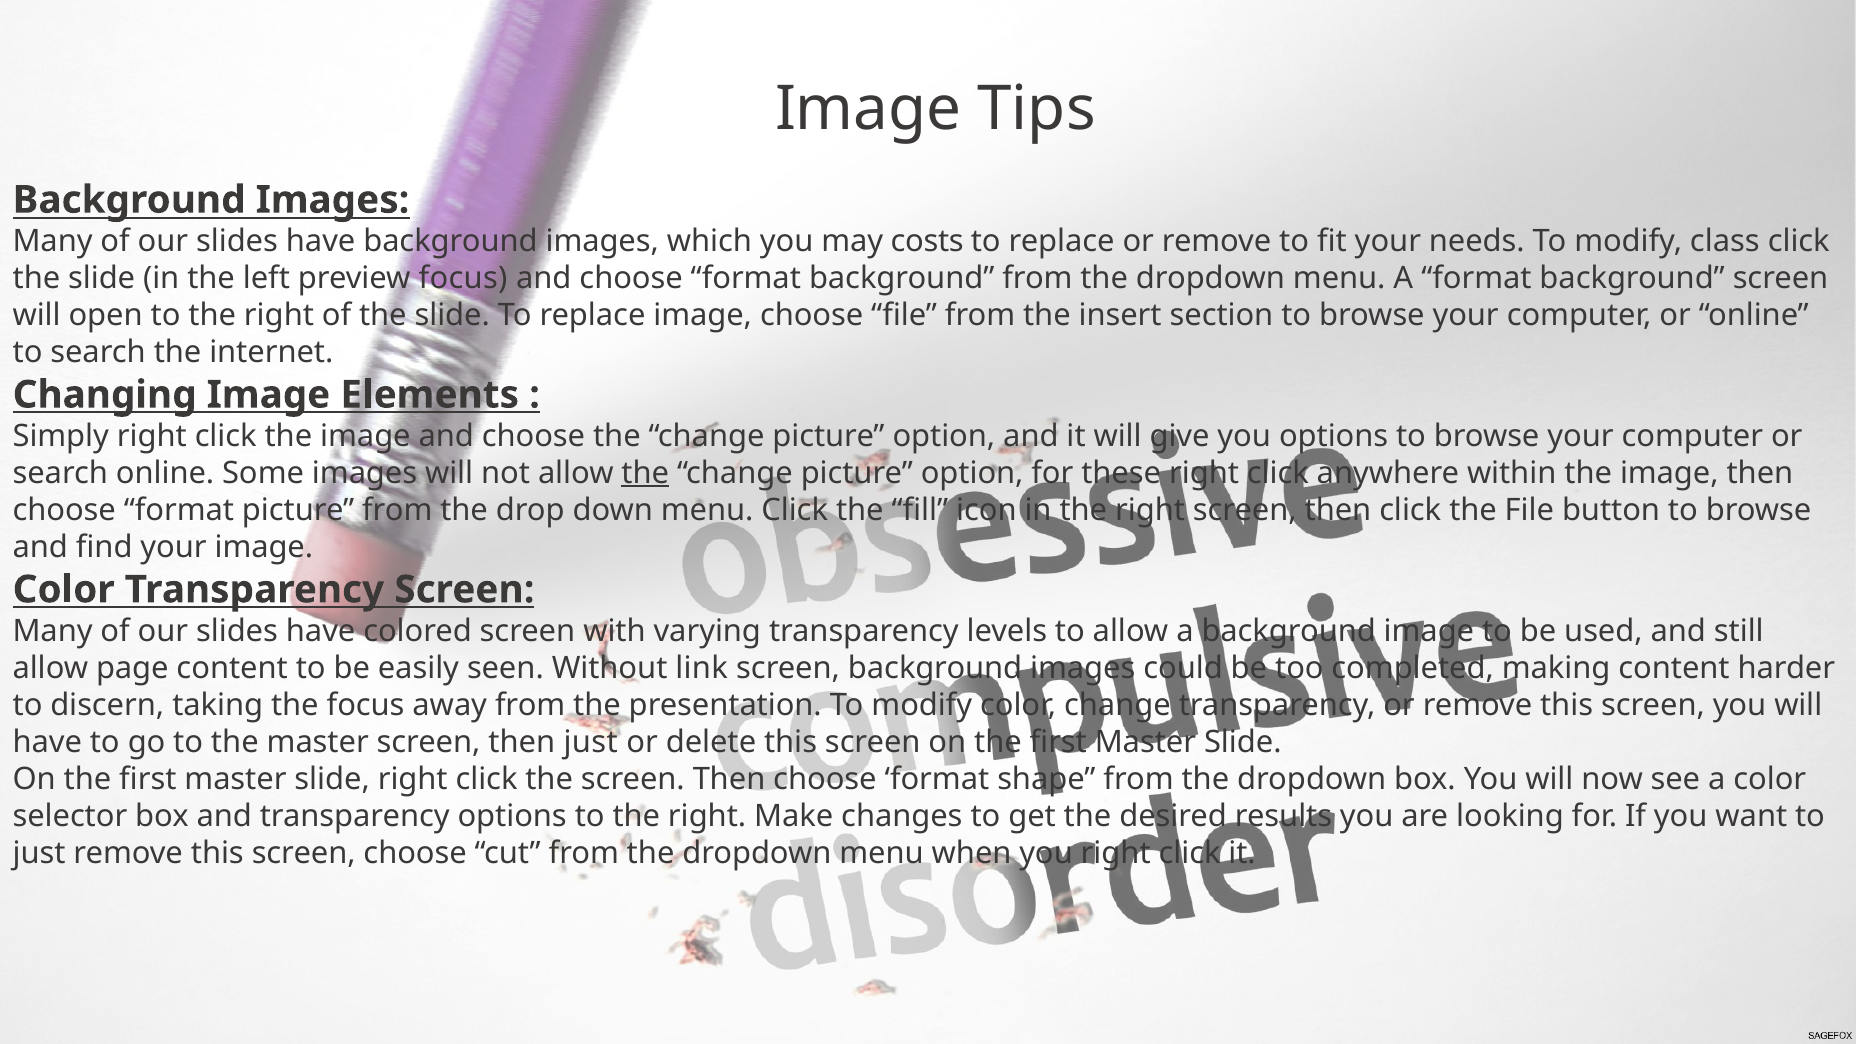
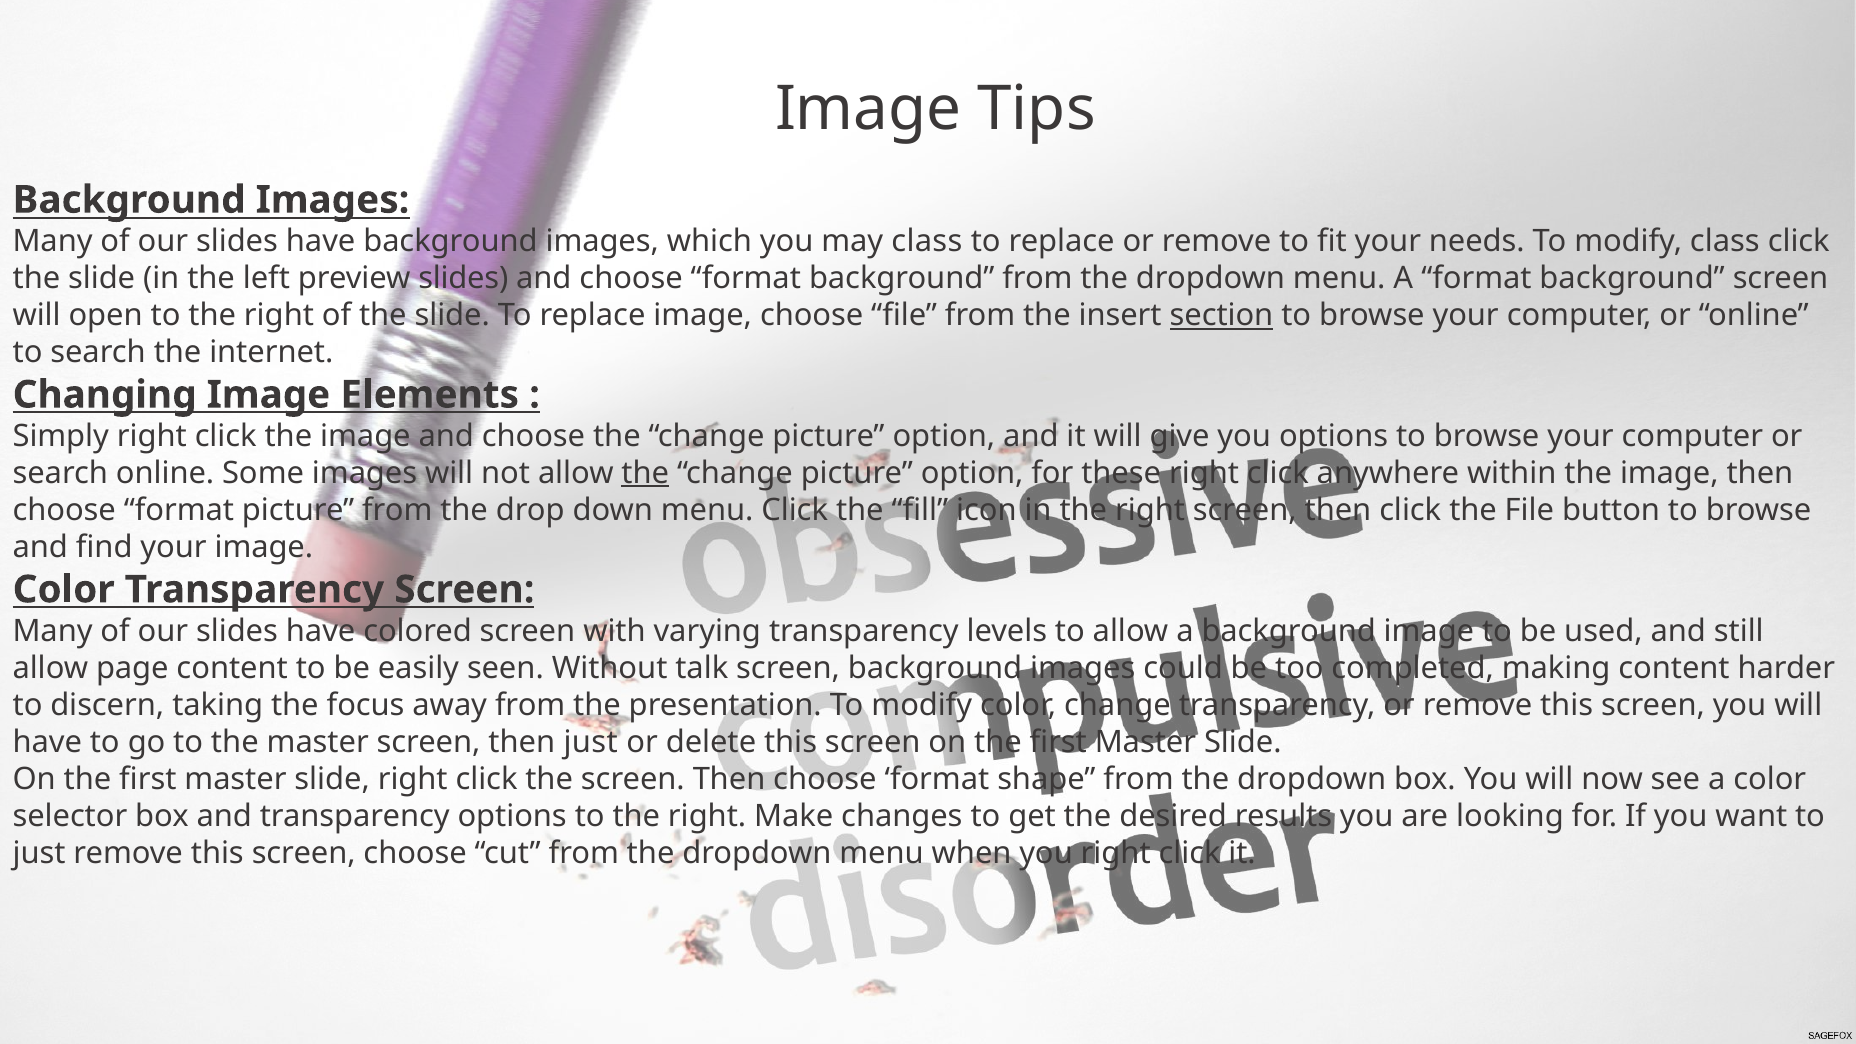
may costs: costs -> class (927, 241)
preview focus: focus -> slides (463, 278)
section underline: none -> present (1221, 315)
link: link -> talk (702, 668)
